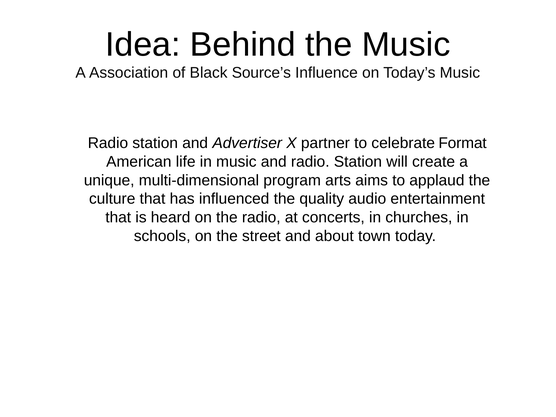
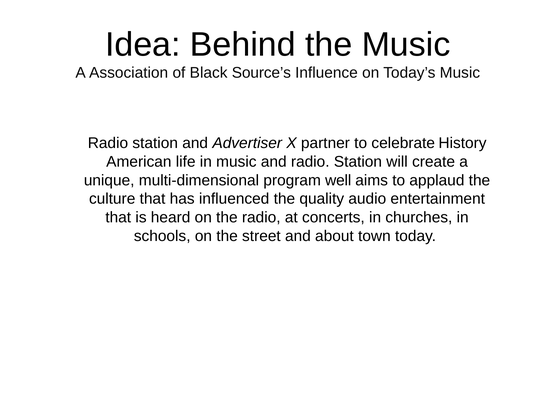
Format: Format -> History (462, 143)
arts: arts -> well (338, 180)
